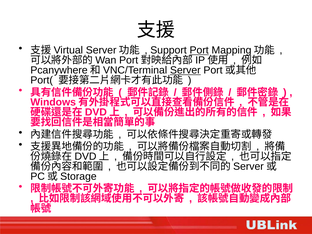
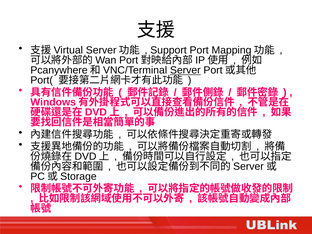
Port underline: present -> none (199, 50)
